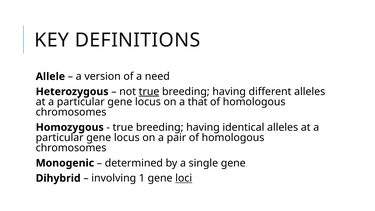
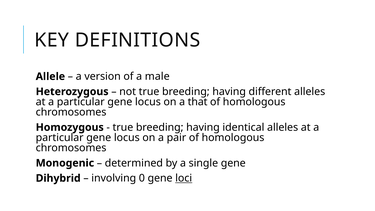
need: need -> male (157, 76)
true underline: present -> none (149, 92)
1: 1 -> 0 (142, 178)
